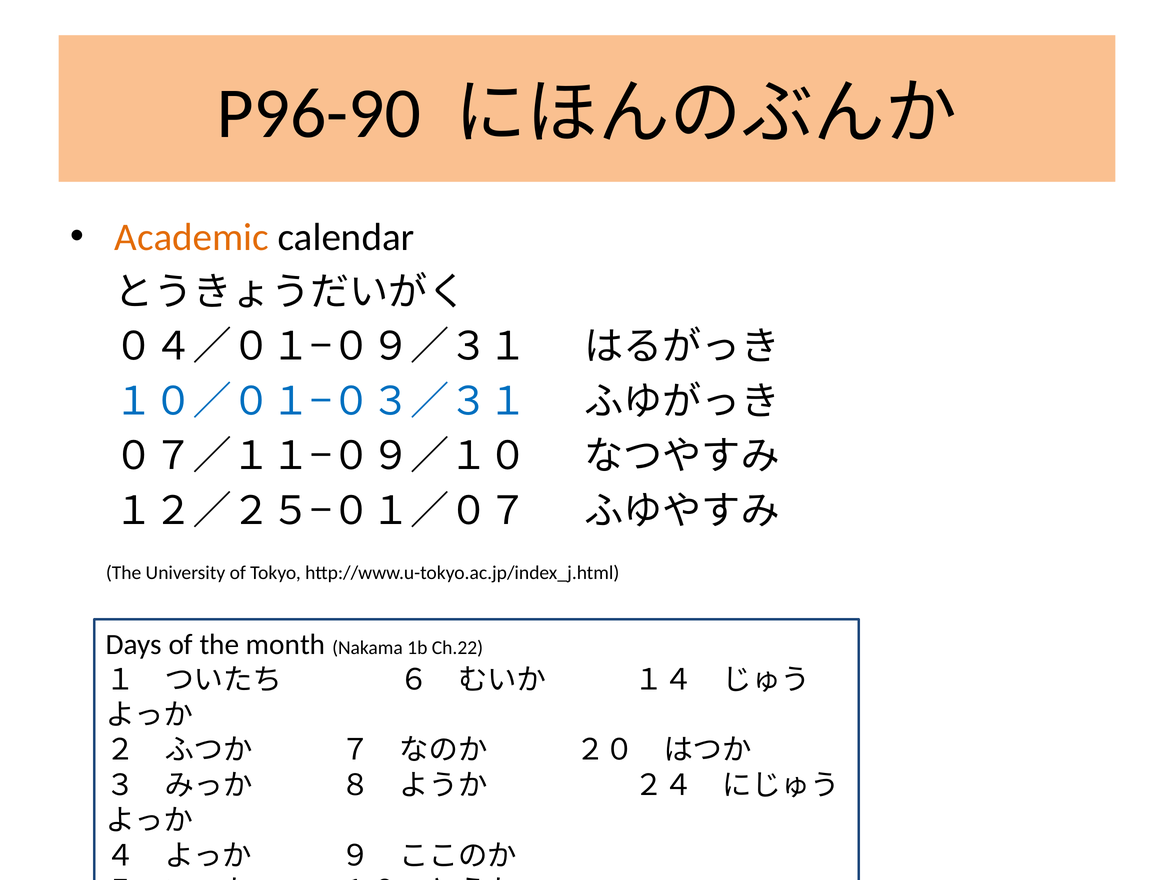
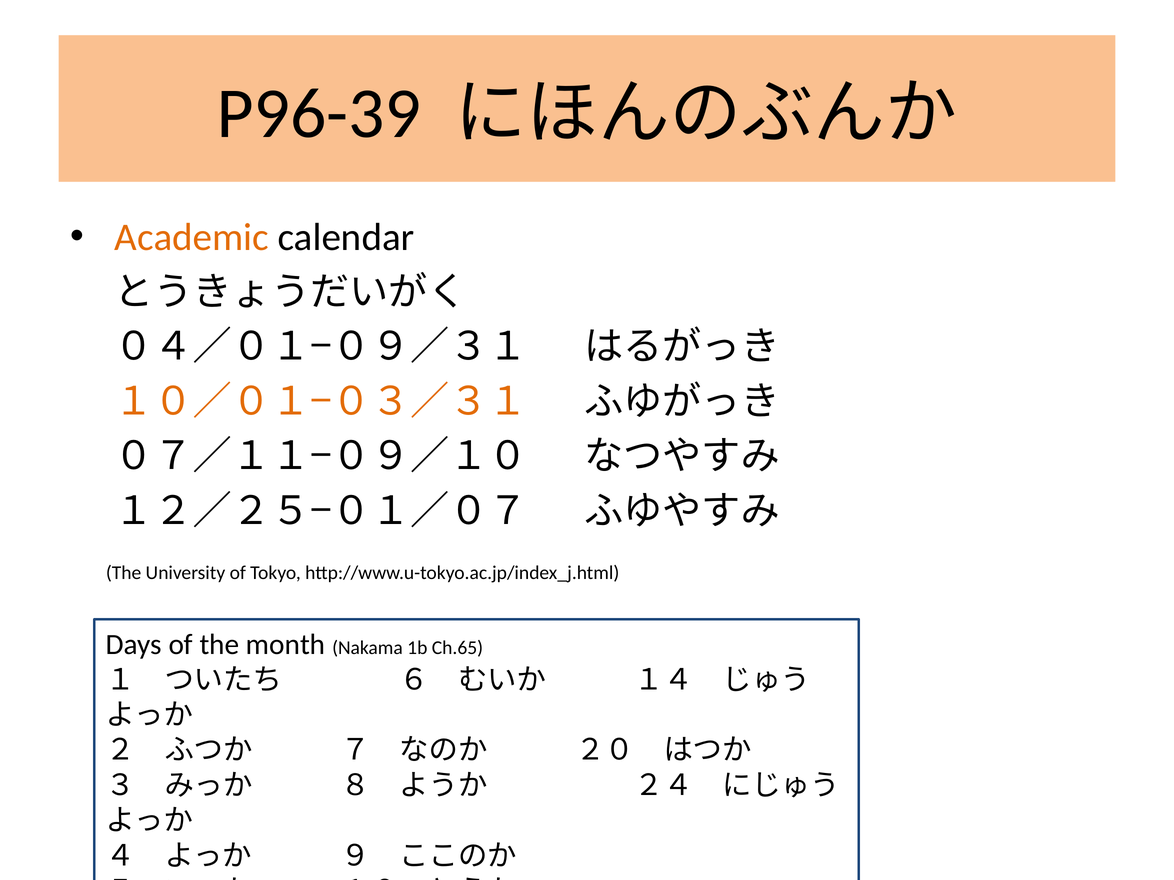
P96-90: P96-90 -> P96-39 (319, 114)
１０／０１−０３／３１ colour: blue -> orange (321, 402)
Ch.22: Ch.22 -> Ch.65 (457, 648)
